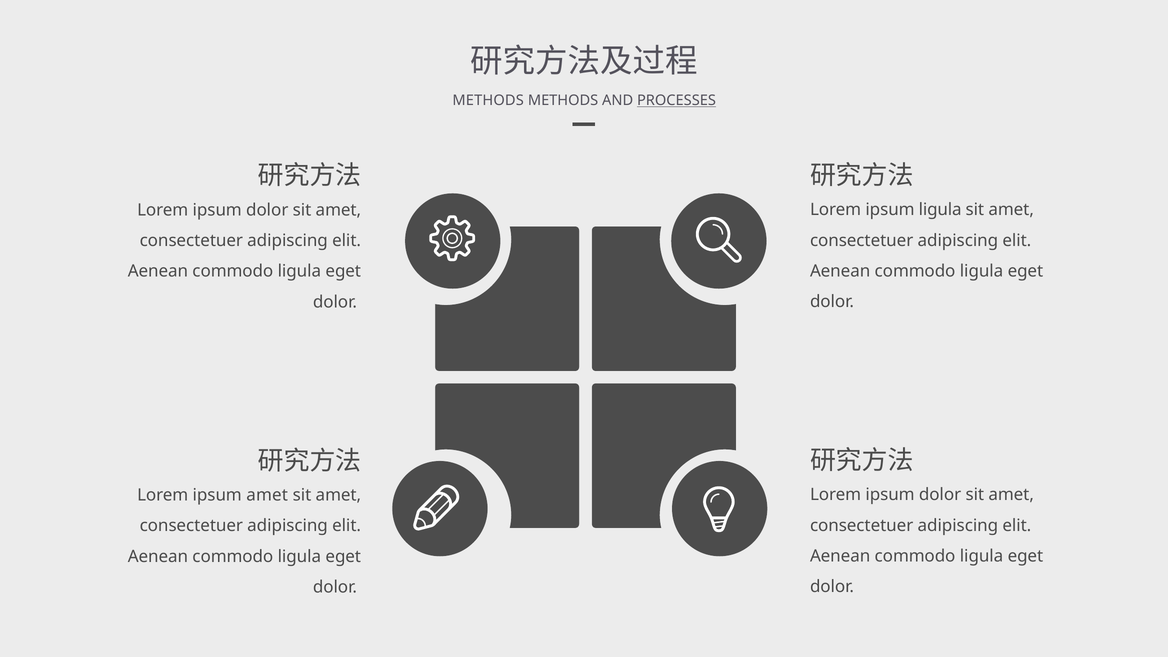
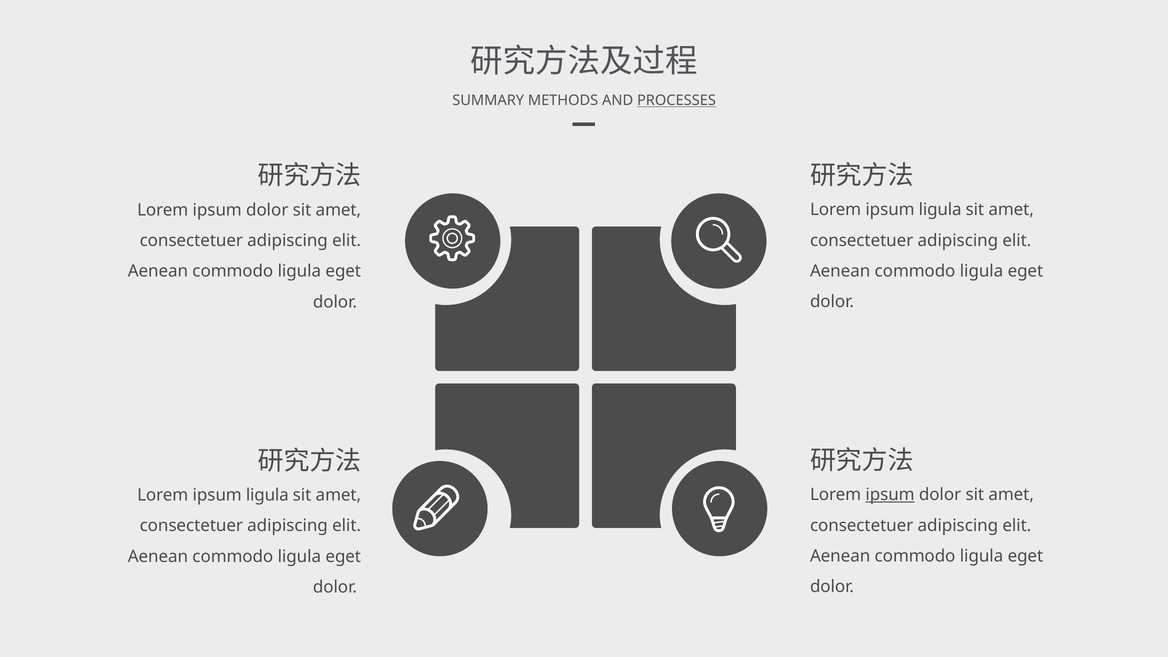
METHODS: METHODS -> SUMMARY (488, 100)
ipsum underline: none -> present (890, 495)
amet: amet -> ligula (267, 495)
